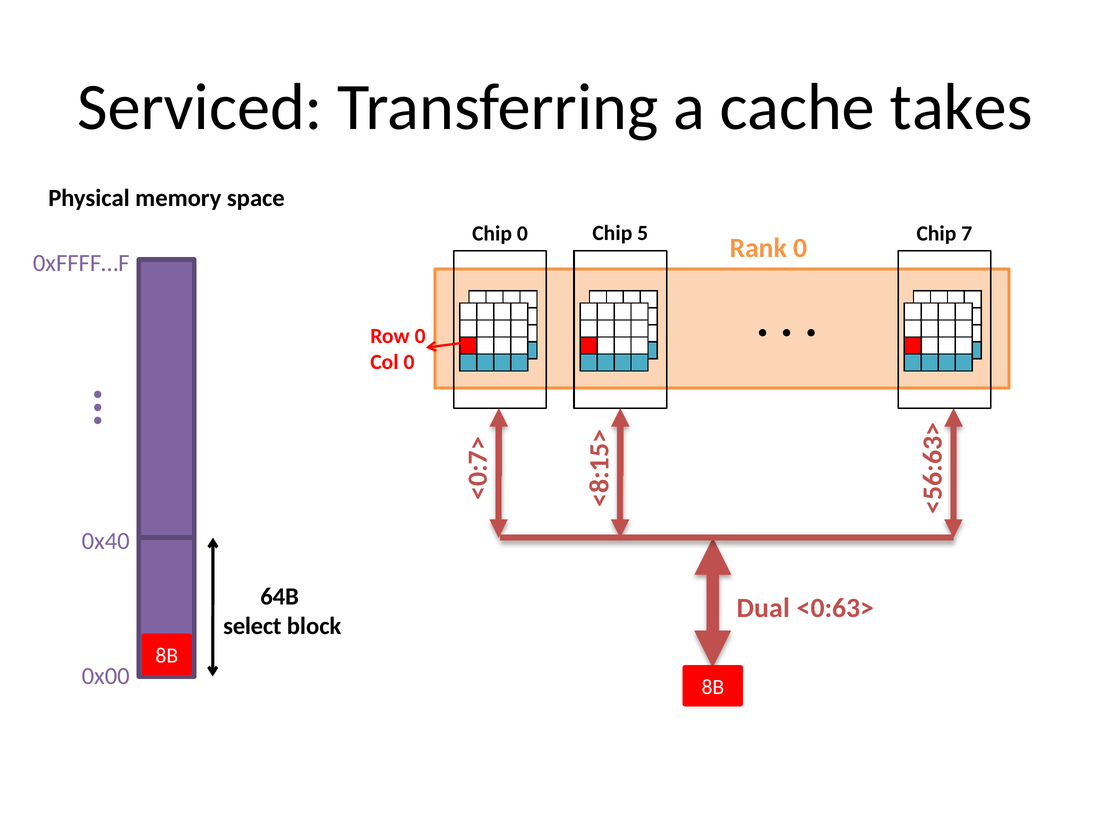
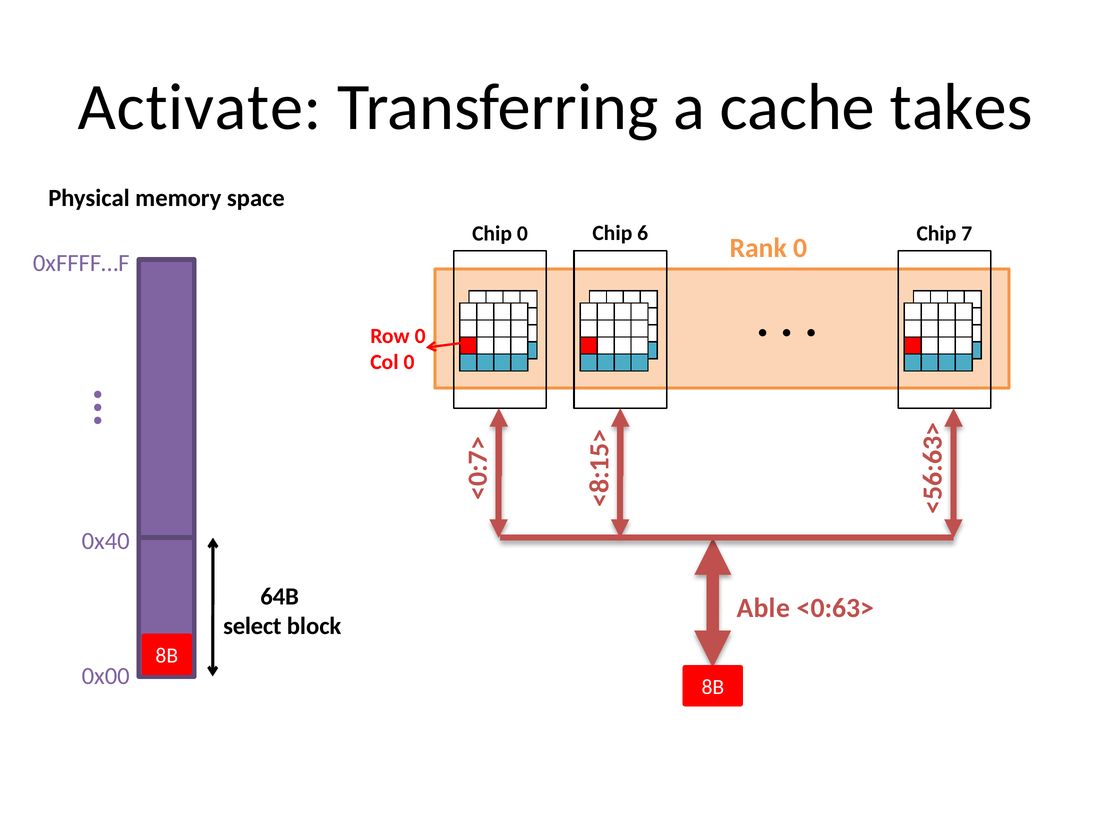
Serviced: Serviced -> Activate (200, 107)
Chip 5: 5 -> 6 (643, 233)
Dual: Dual -> Able (763, 608)
